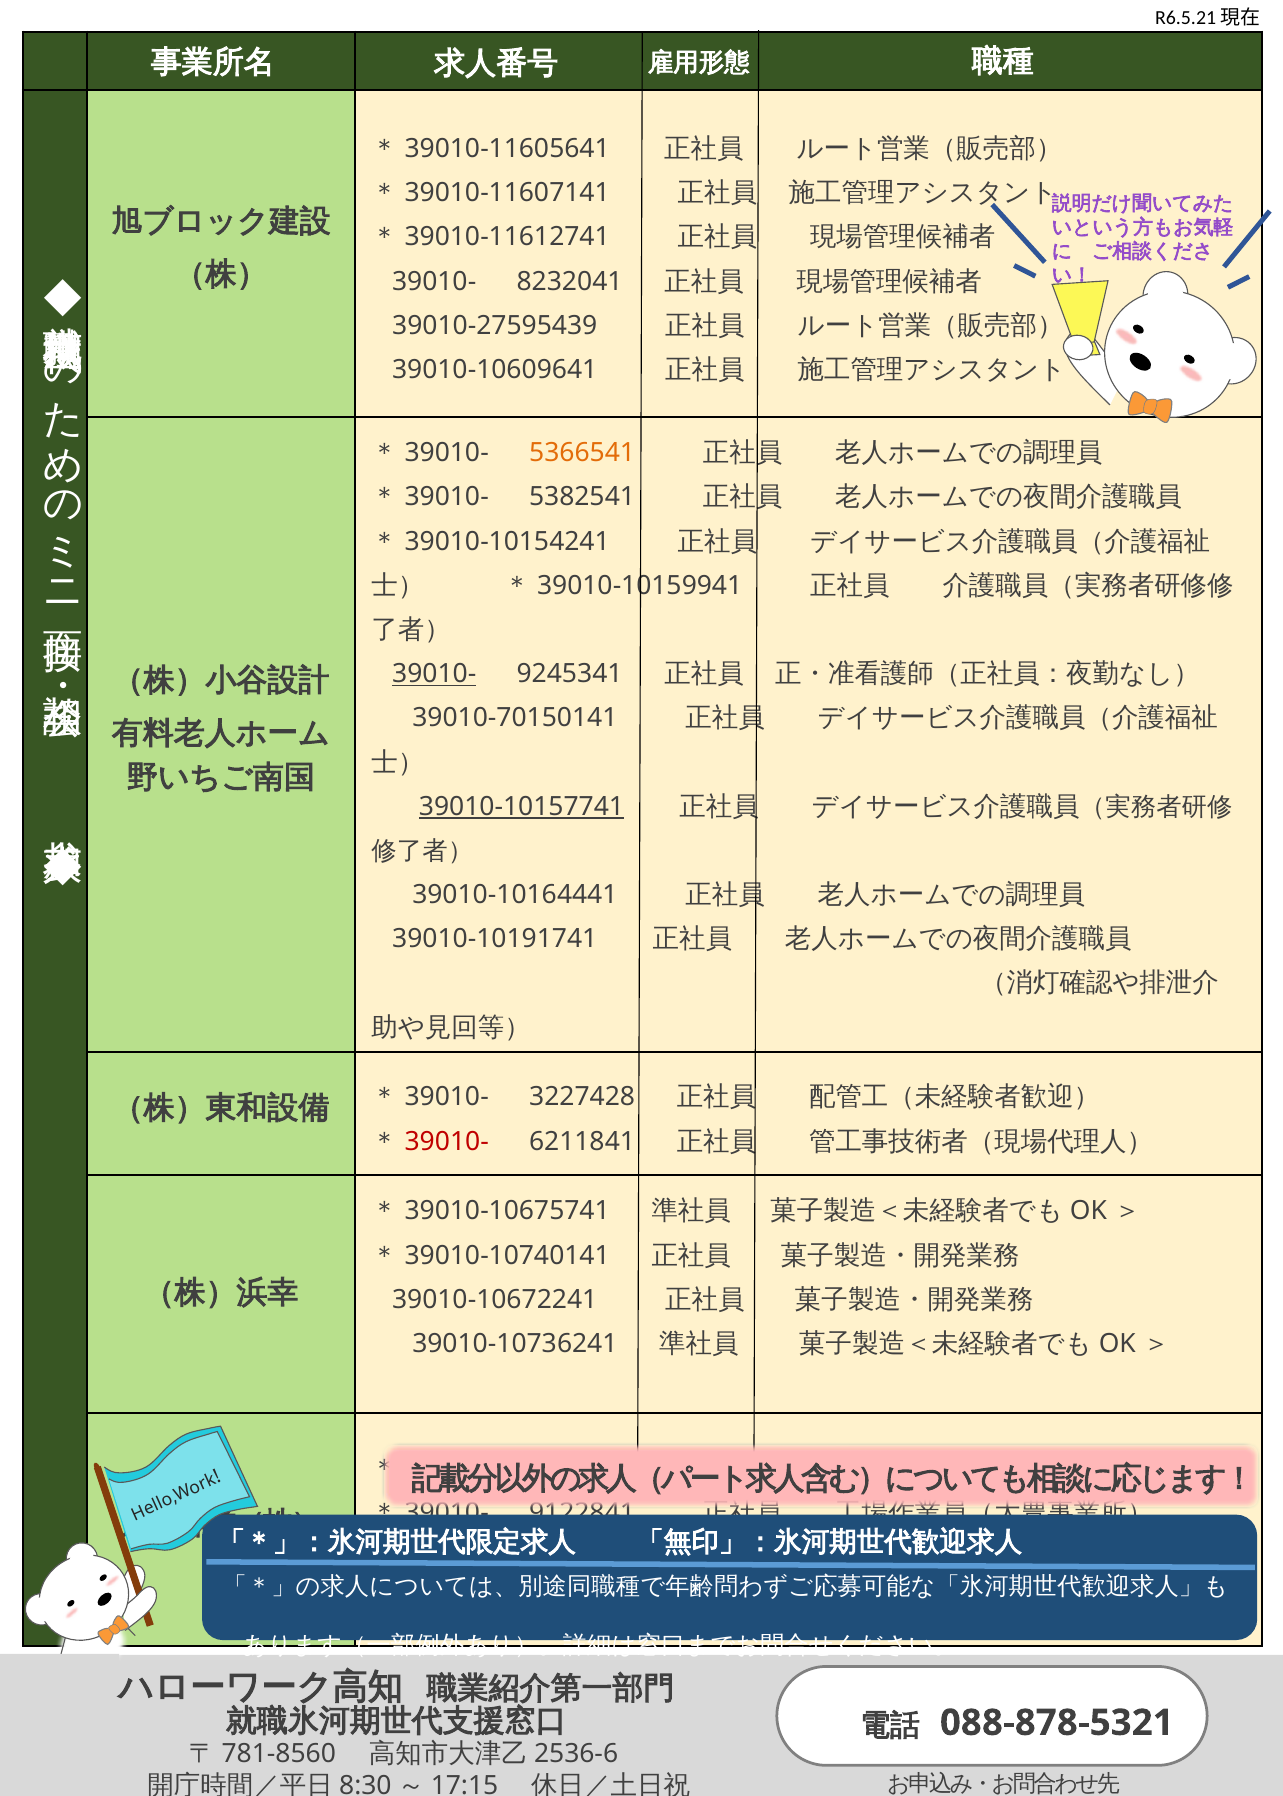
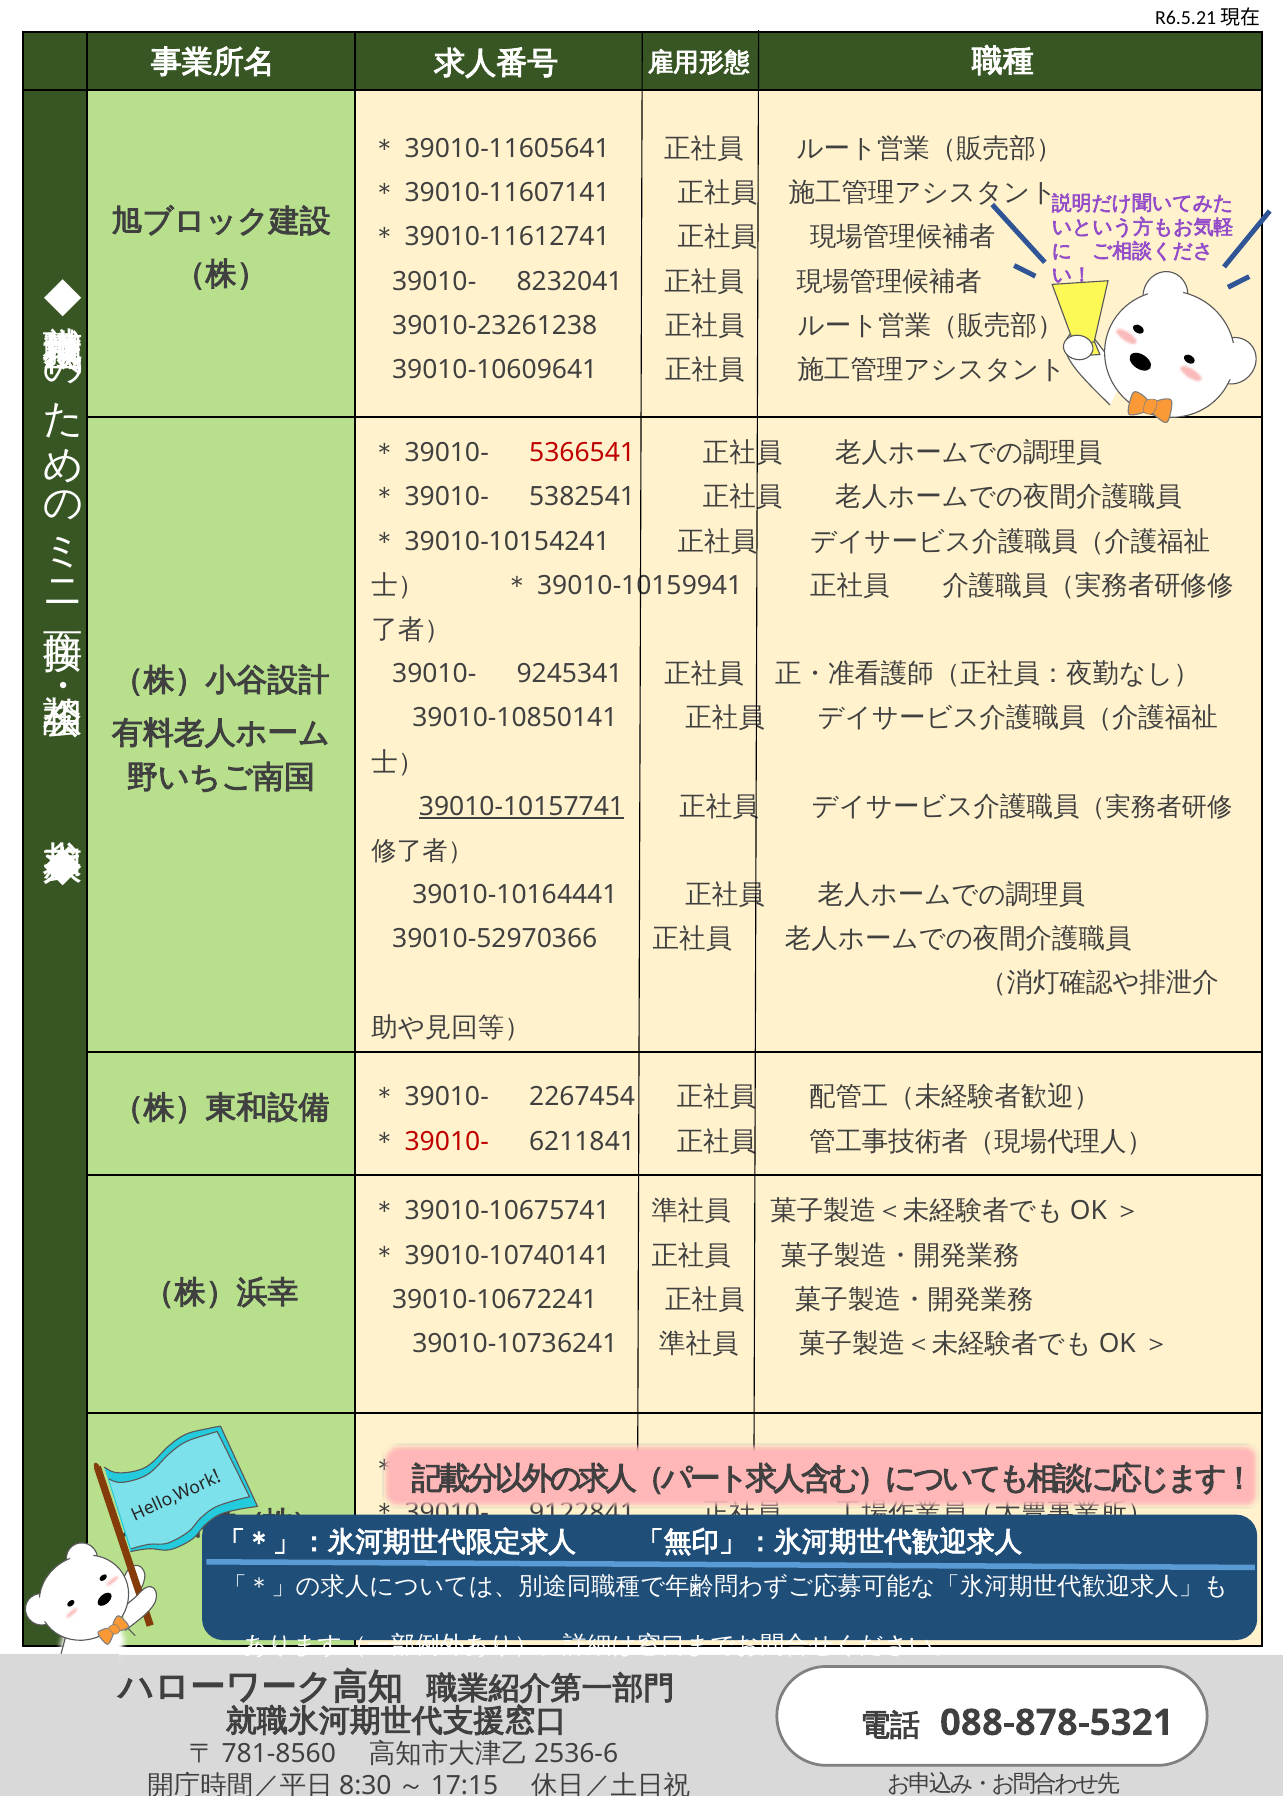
39010-27595439: 39010-27595439 -> 39010-23261238 (495, 325)
5366541 colour: orange -> red (582, 453)
39010- underline: present -> none (434, 674)
39010-70150141: 39010-70150141 -> 39010-10850141 (515, 718)
39010-10191741: 39010-10191741 -> 39010-52970366 (495, 939)
3227428: 3227428 -> 2267454 (582, 1097)
